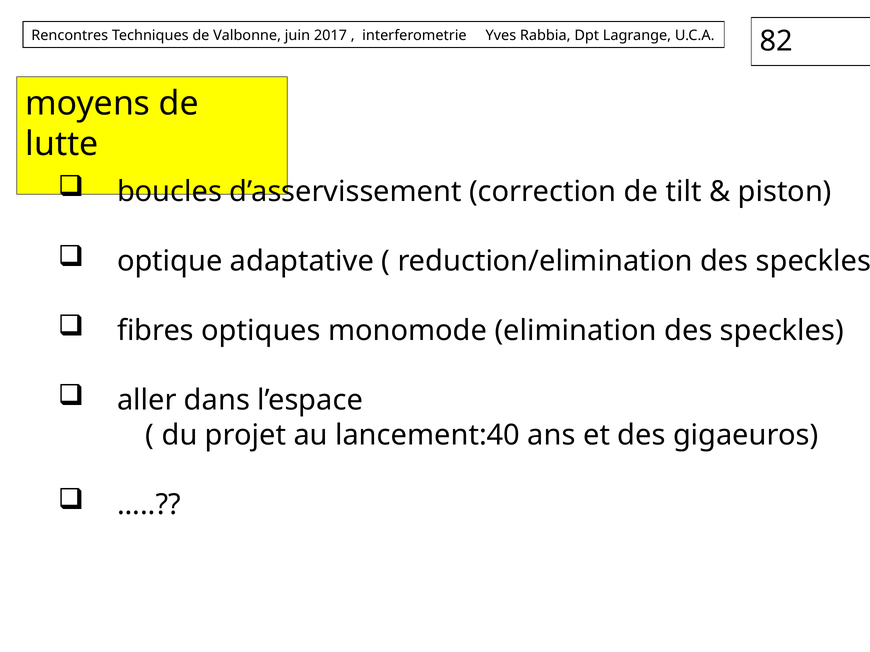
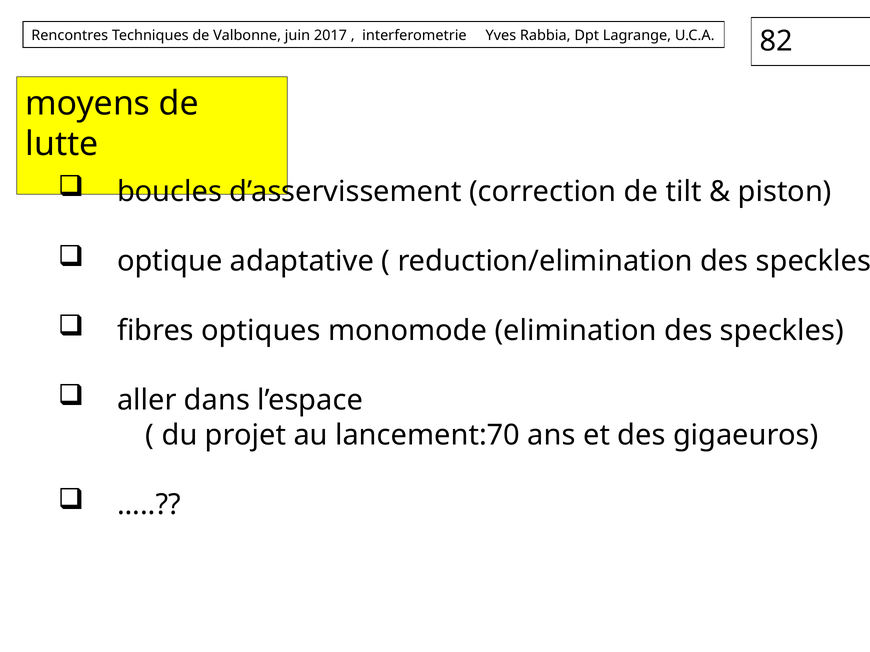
lancement:40: lancement:40 -> lancement:70 (428, 435)
